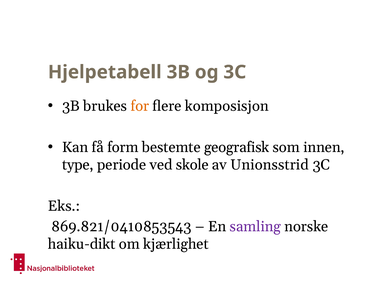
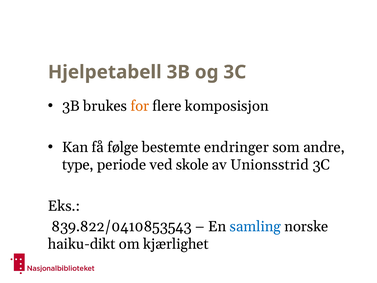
form: form -> følge (123, 147)
geografisk: geografisk -> endringer (237, 147)
innen: innen -> andre (324, 147)
869.821/0410853543: 869.821/0410853543 -> 839.822/0410853543 (122, 226)
samling colour: purple -> blue (255, 226)
